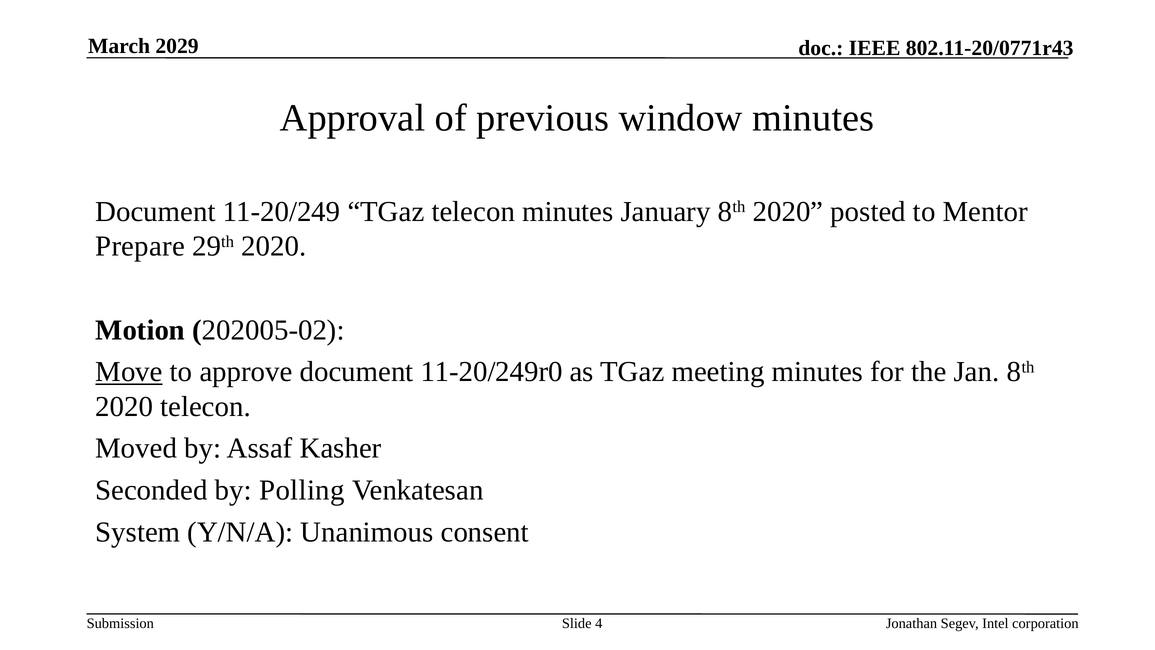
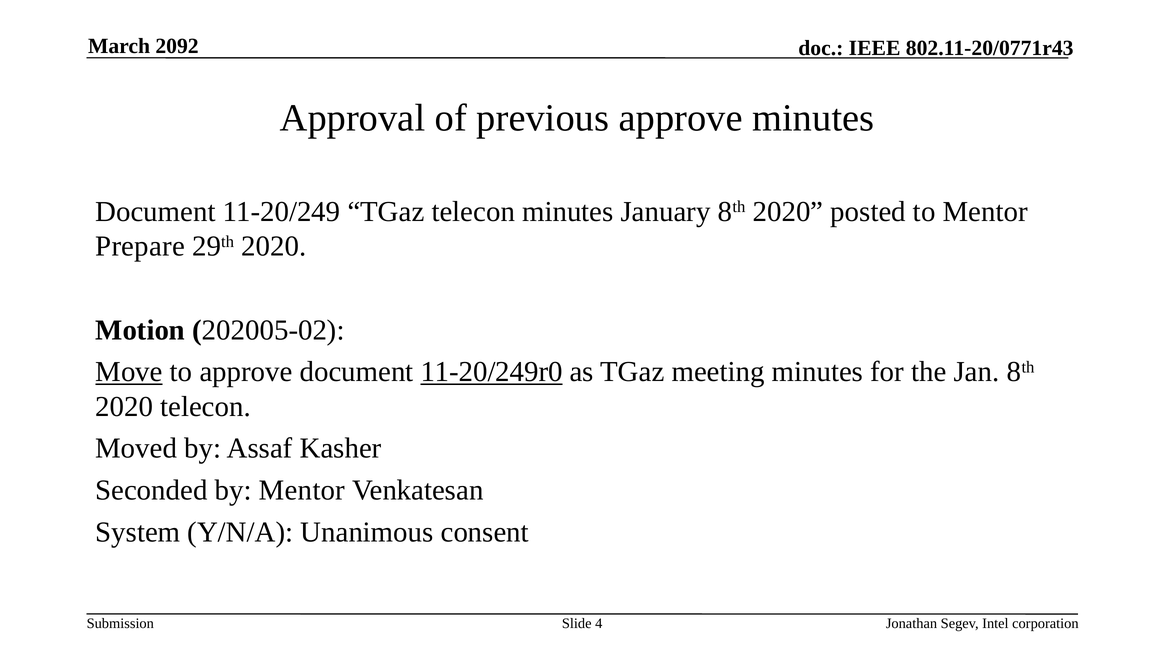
2029: 2029 -> 2092 (177, 46)
previous window: window -> approve (681, 118)
11-20/249r0 underline: none -> present (492, 372)
by Polling: Polling -> Mentor (302, 490)
